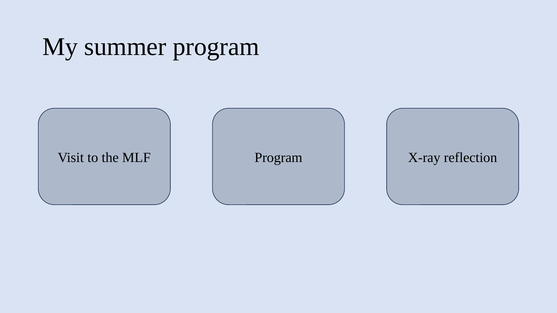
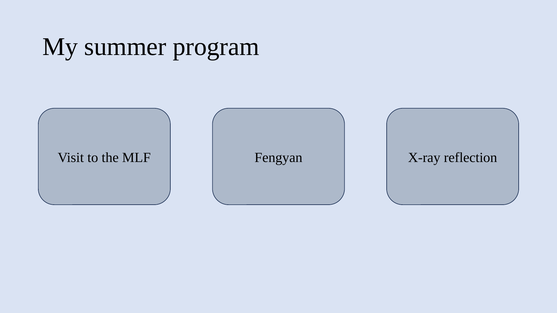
MLF Program: Program -> Fengyan (278, 158)
